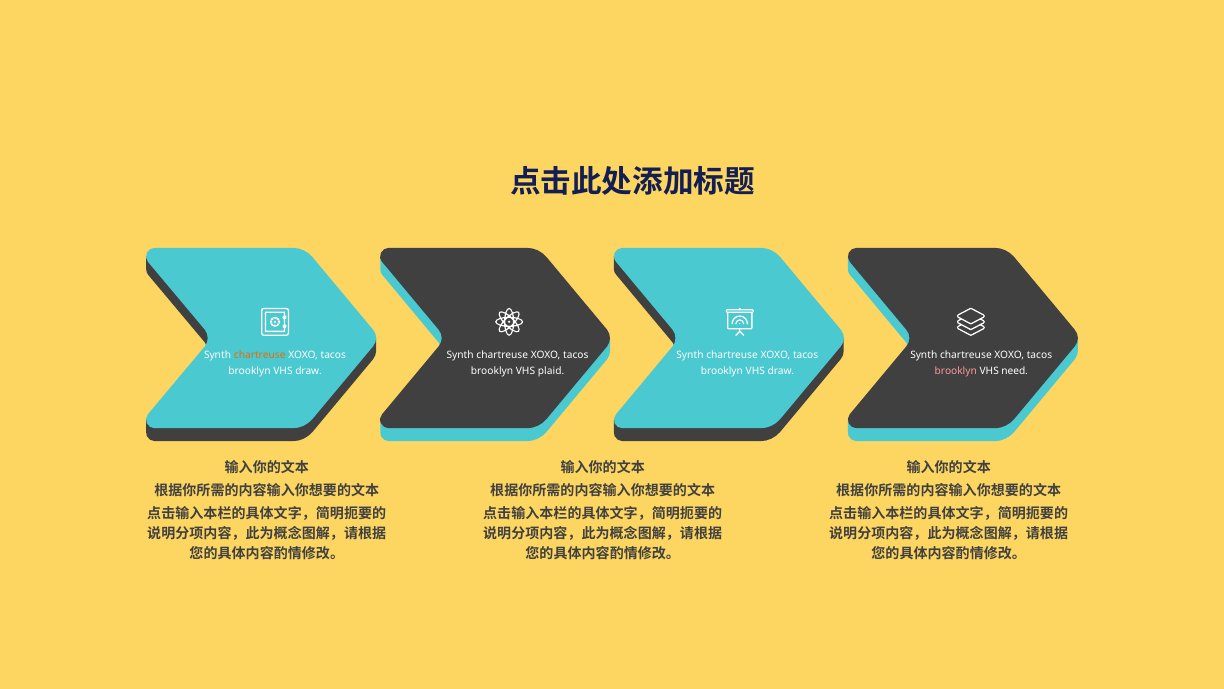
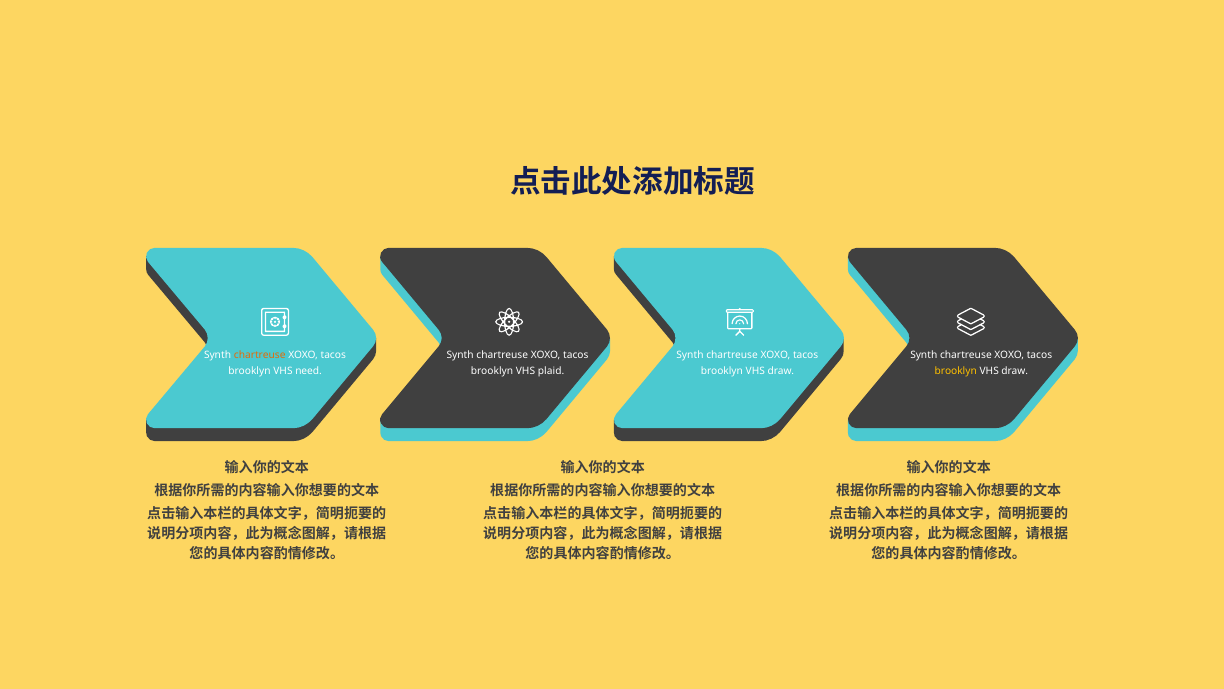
draw: draw -> need (309, 371)
brooklyn colour: pink -> yellow (956, 371)
need: need -> draw (1015, 371)
